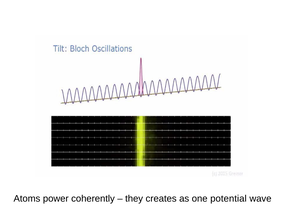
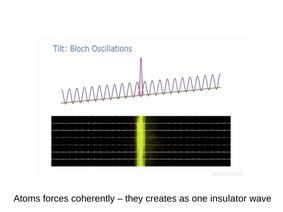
power: power -> forces (56, 199)
potential: potential -> insulator (228, 199)
